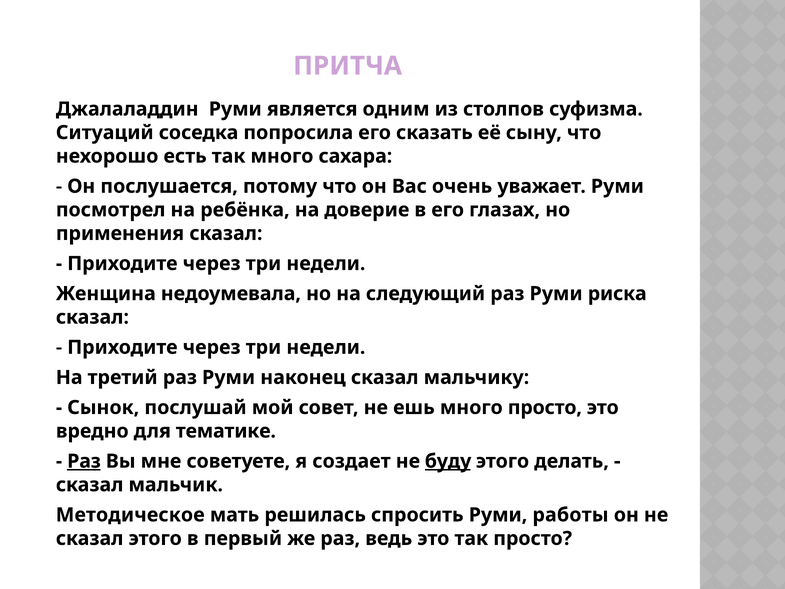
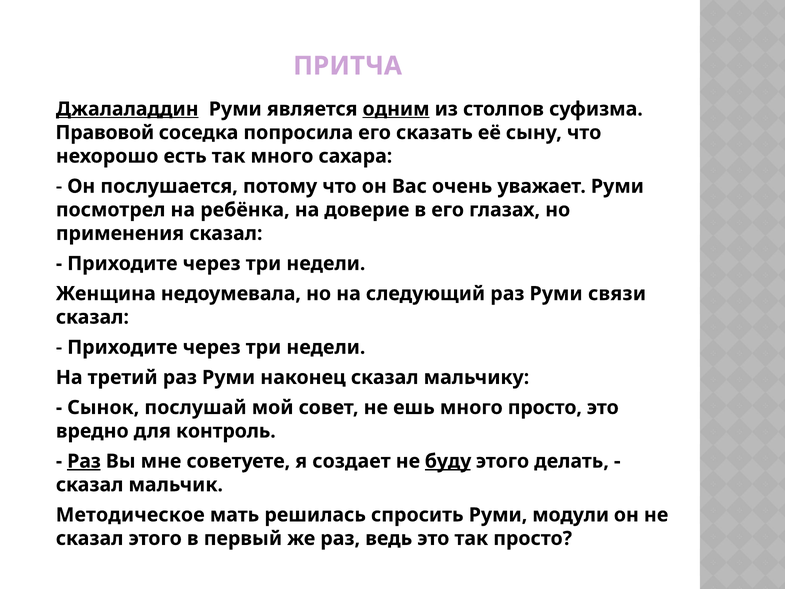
Джалаладдин underline: none -> present (127, 109)
одним underline: none -> present (396, 109)
Ситуаций: Ситуаций -> Правовой (105, 133)
риска: риска -> связи (617, 294)
тематике: тематике -> контроль (226, 431)
работы: работы -> модули (571, 515)
